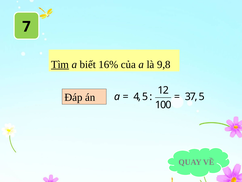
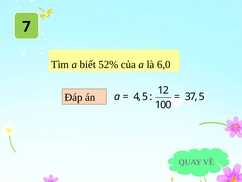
Tìm underline: present -> none (60, 64)
16%: 16% -> 52% (108, 64)
9,8: 9,8 -> 6,0 (164, 64)
